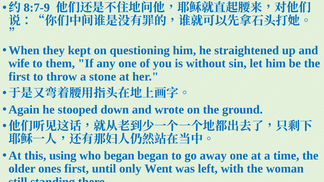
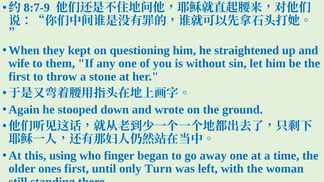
who began: began -> finger (119, 156)
Went: Went -> Turn (158, 169)
